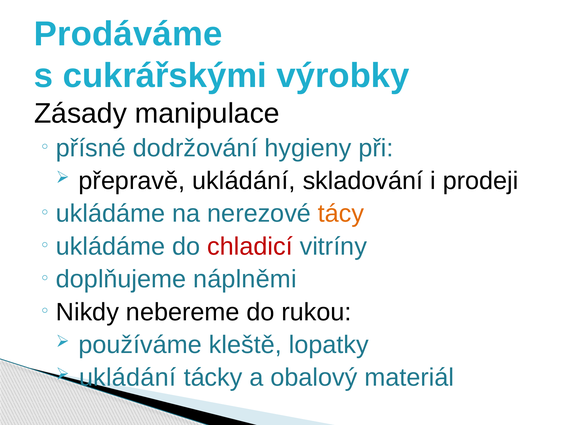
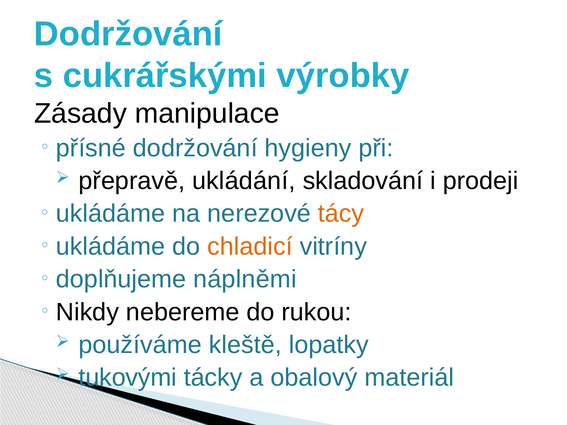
Prodáváme: Prodáváme -> Dodržování (128, 34)
chladicí colour: red -> orange (250, 247)
ukládání: ukládání -> tukovými (128, 378)
